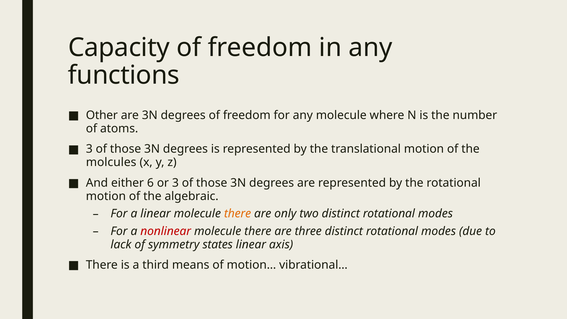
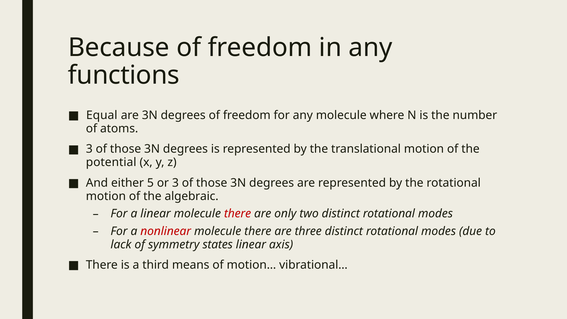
Capacity: Capacity -> Because (119, 48)
Other: Other -> Equal (102, 115)
molcules: molcules -> potential (111, 162)
6: 6 -> 5 (150, 183)
there colour: orange -> red (238, 214)
